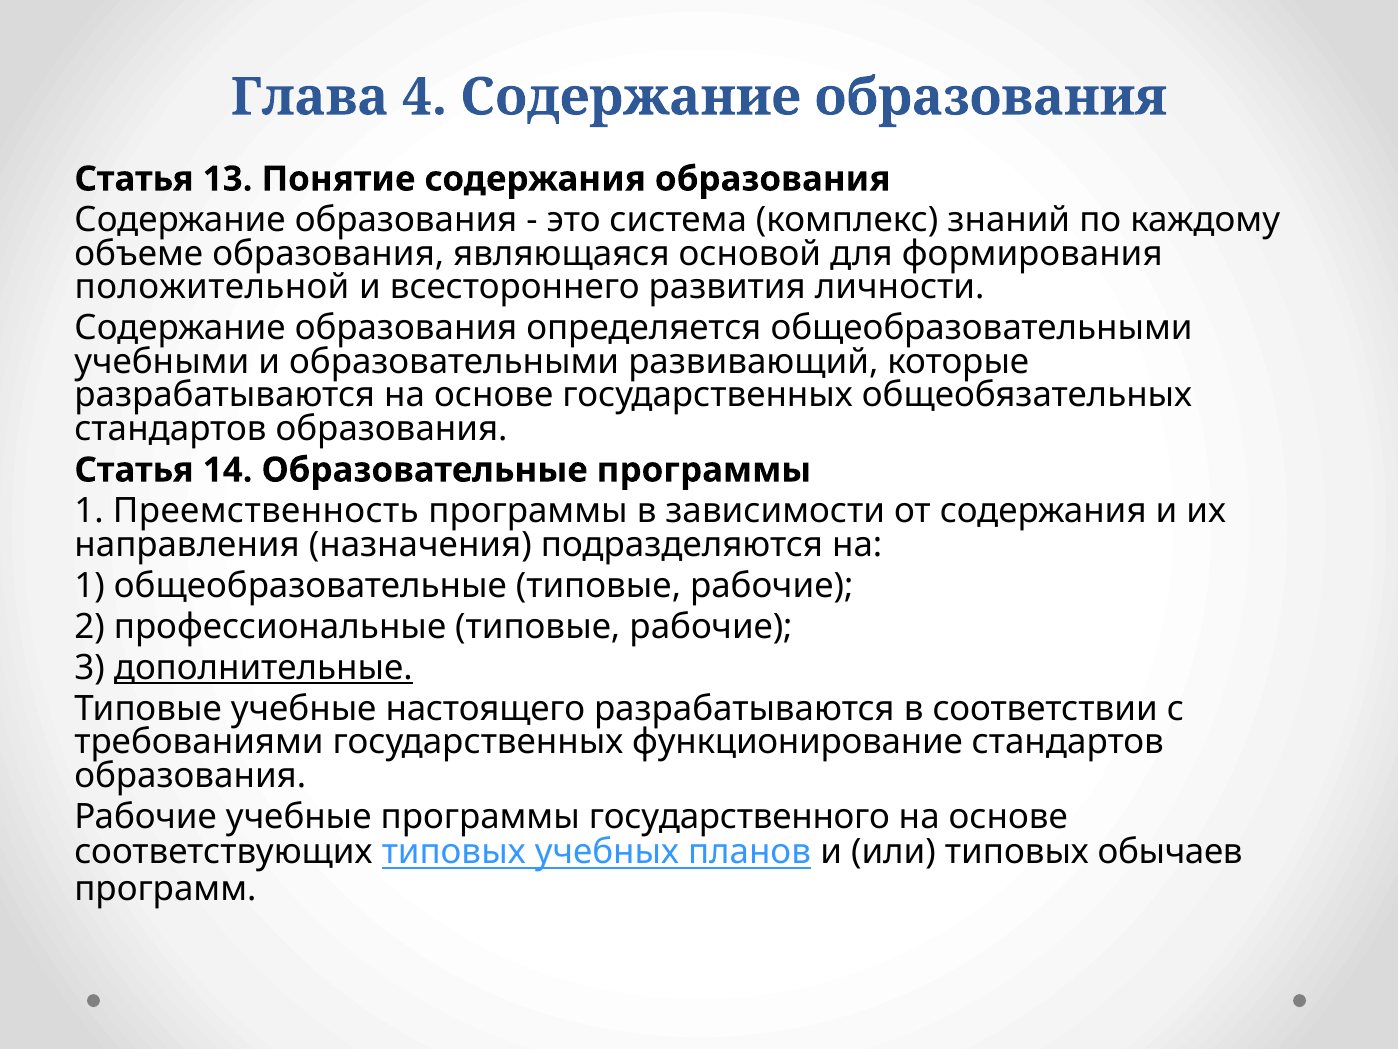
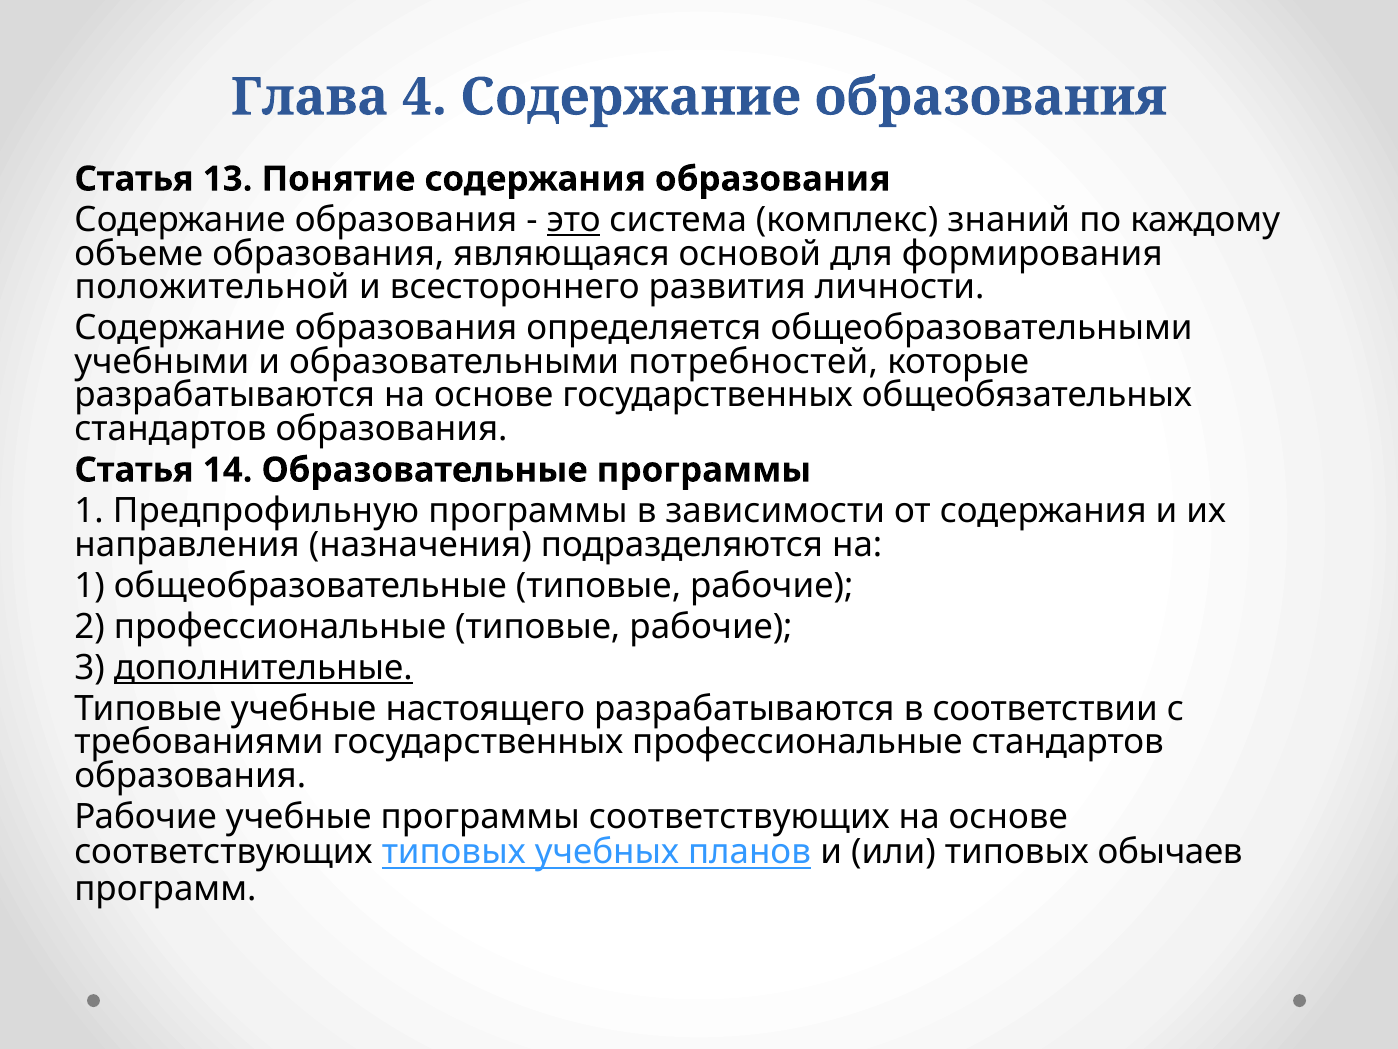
это underline: none -> present (574, 220)
развивающий: развивающий -> потребностей (753, 362)
Преемственность: Преемственность -> Предпрофильную (266, 511)
государственных функционирование: функционирование -> профессиональные (797, 742)
программы государственного: государственного -> соответствующих (739, 817)
